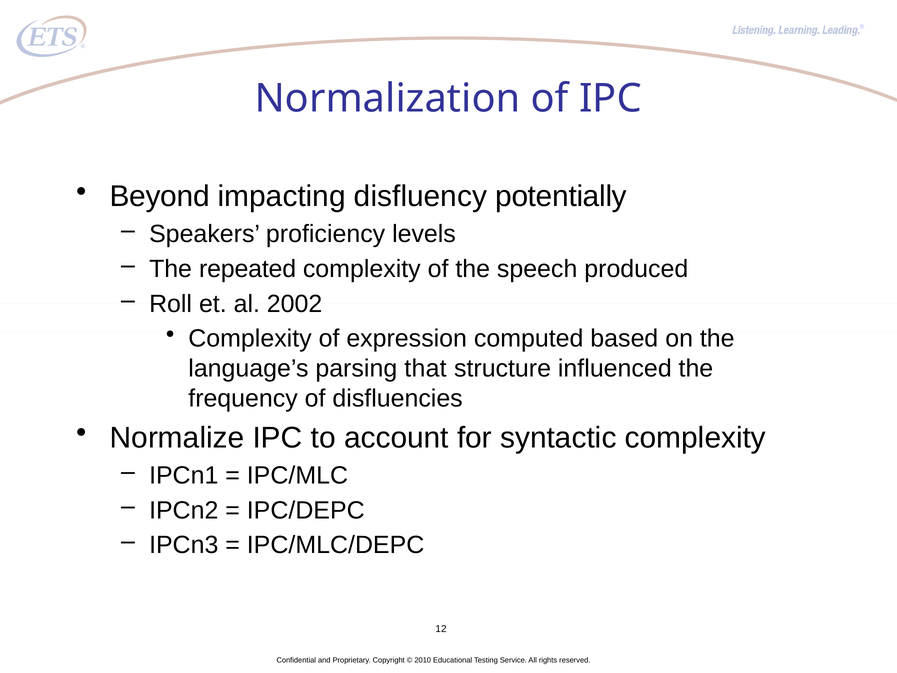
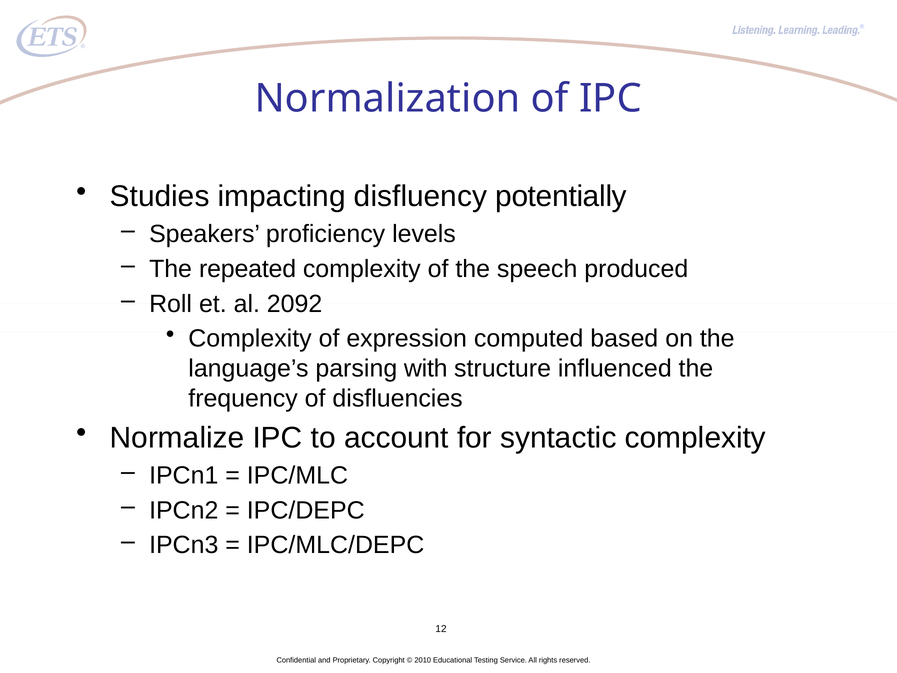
Beyond: Beyond -> Studies (160, 196)
2002: 2002 -> 2092 (295, 304)
that: that -> with (426, 369)
